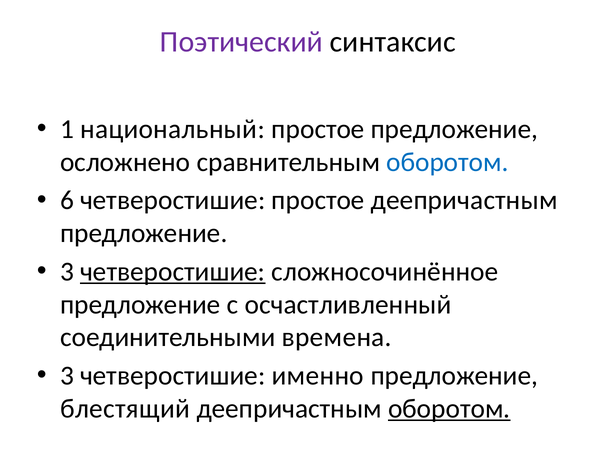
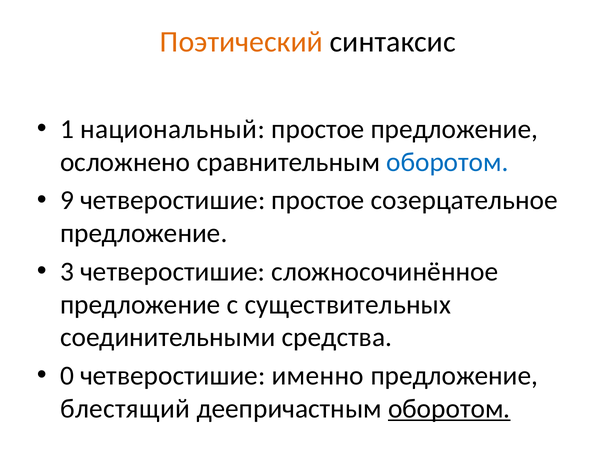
Поэтический colour: purple -> orange (242, 42)
6: 6 -> 9 (67, 200)
простое деепричастным: деепричастным -> созерцательное (464, 200)
четверостишие underline: present -> none (173, 272)
осчастливленный: осчастливленный -> существительных (348, 304)
времена: времена -> средства (337, 337)
3: 3 -> 0 (67, 376)
